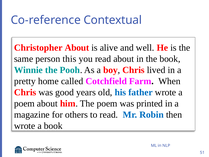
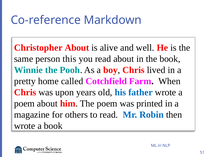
Contextual: Contextual -> Markdown (113, 20)
good: good -> upon (65, 92)
